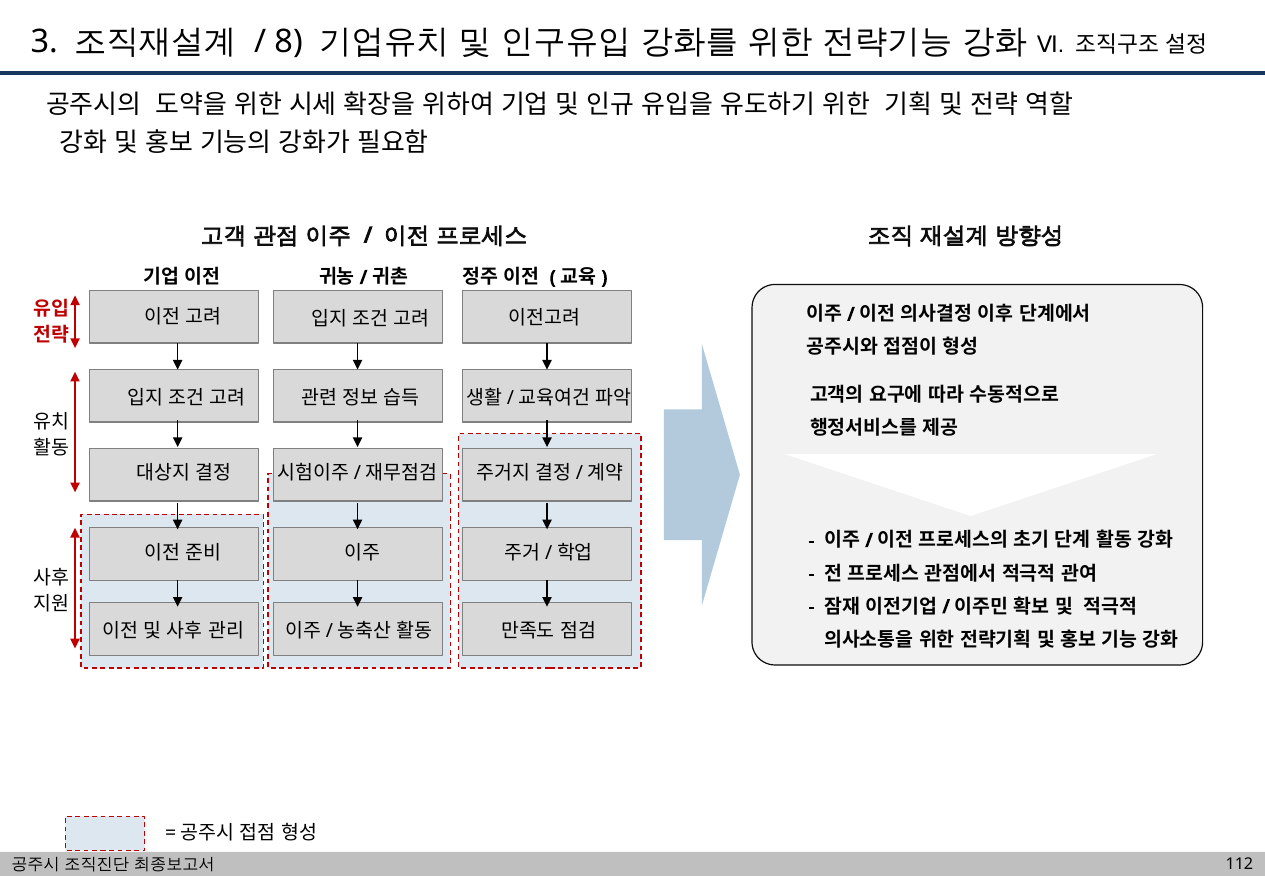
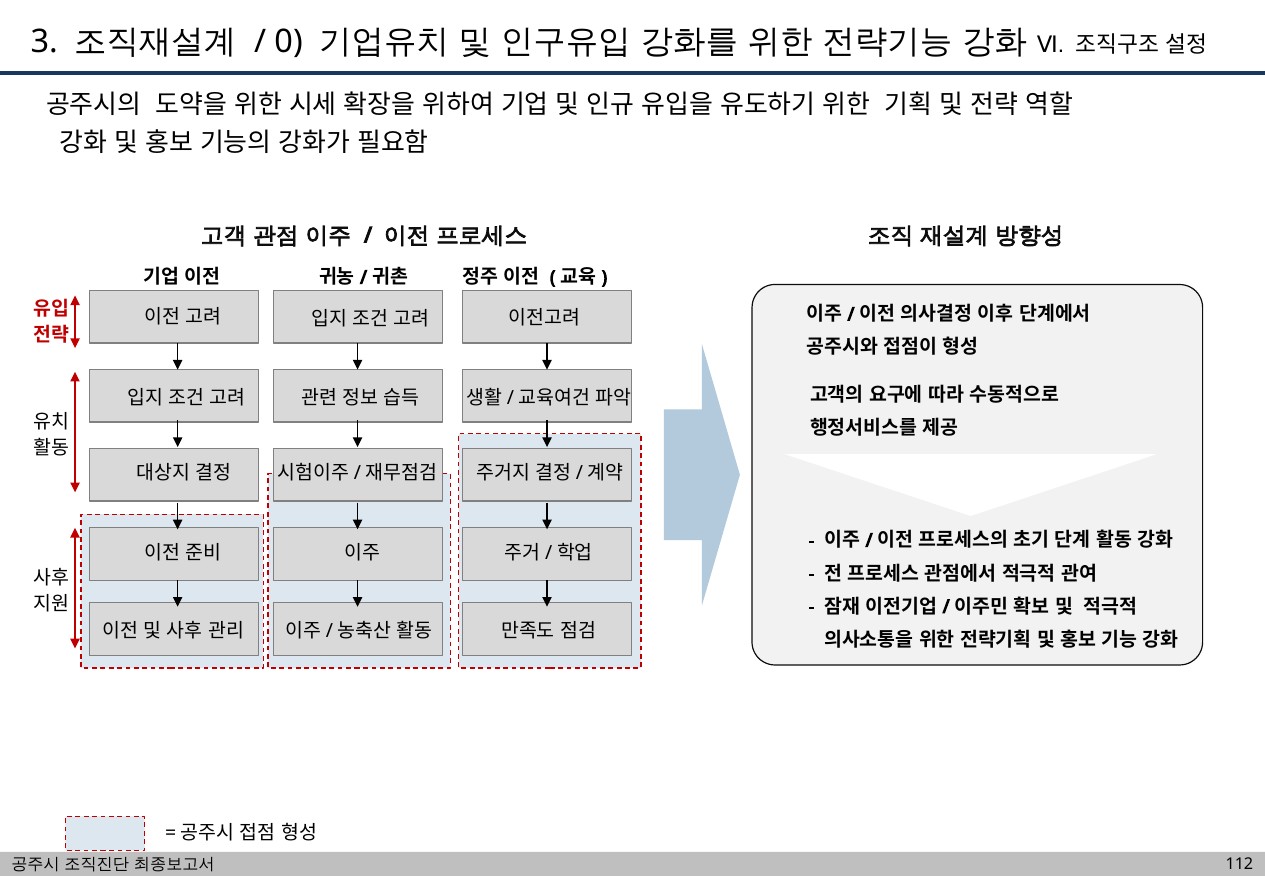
8: 8 -> 0 (289, 41)
